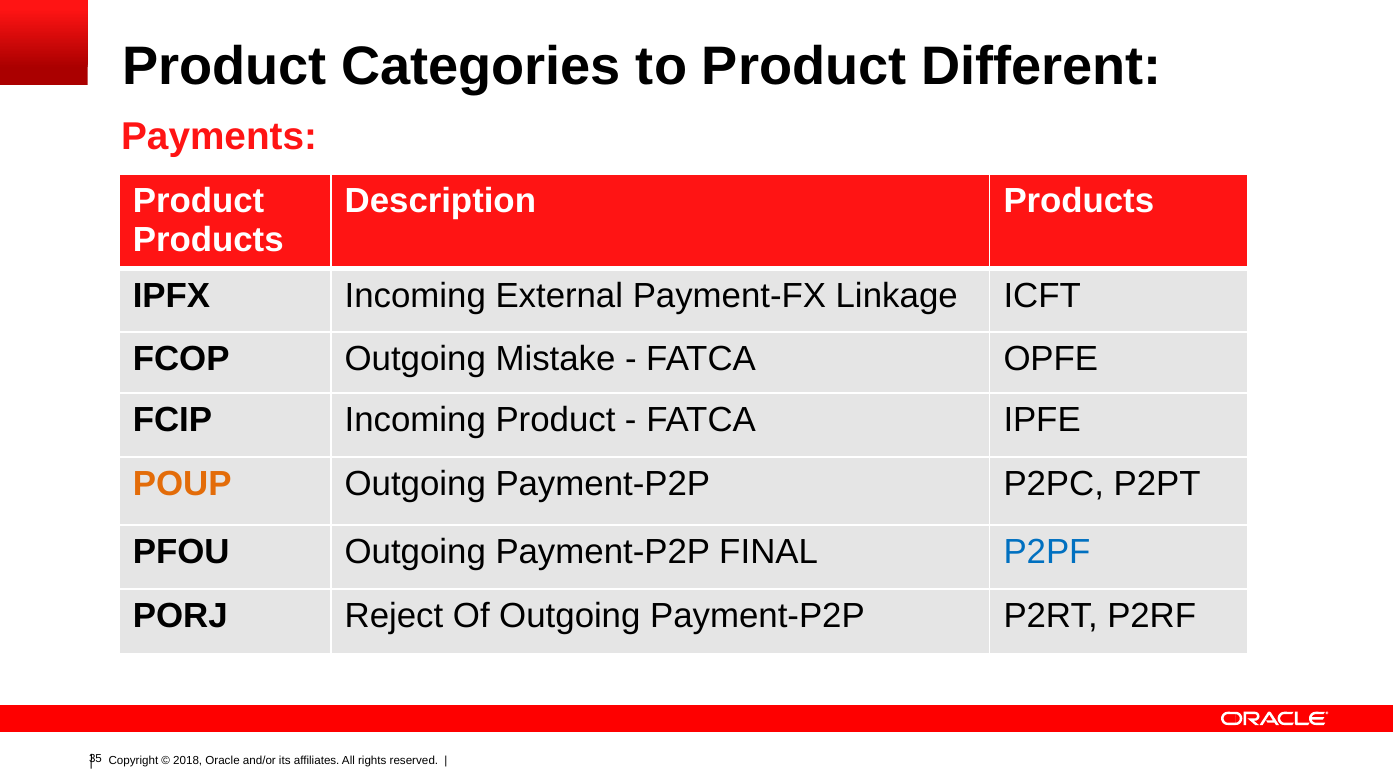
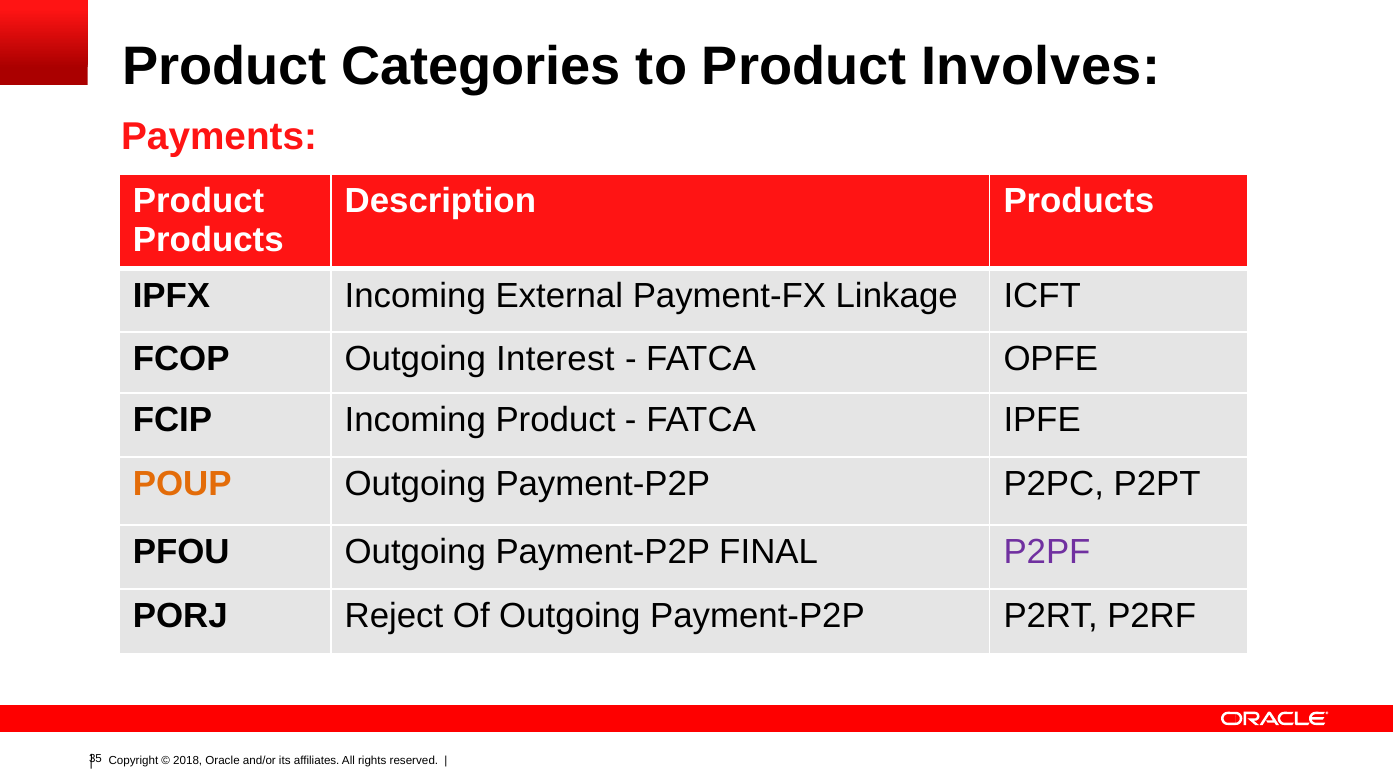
Different: Different -> Involves (1041, 66)
Mistake: Mistake -> Interest (555, 359)
P2PF colour: blue -> purple (1047, 552)
